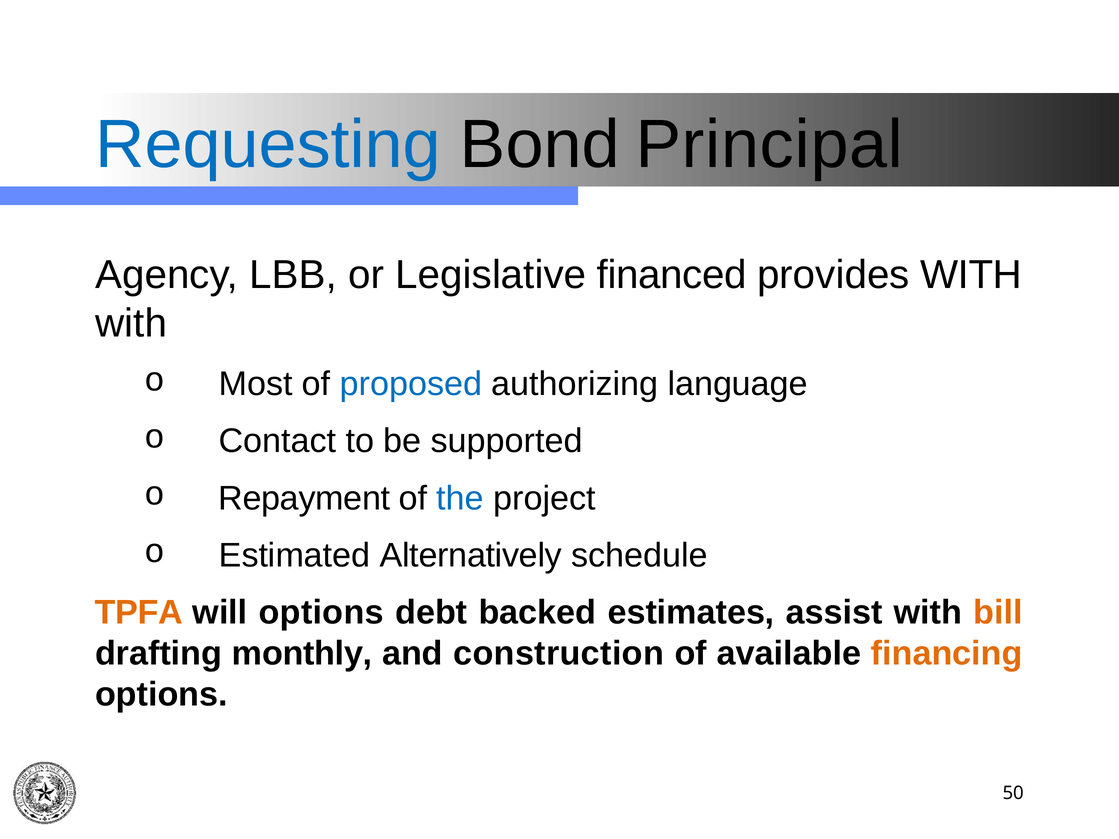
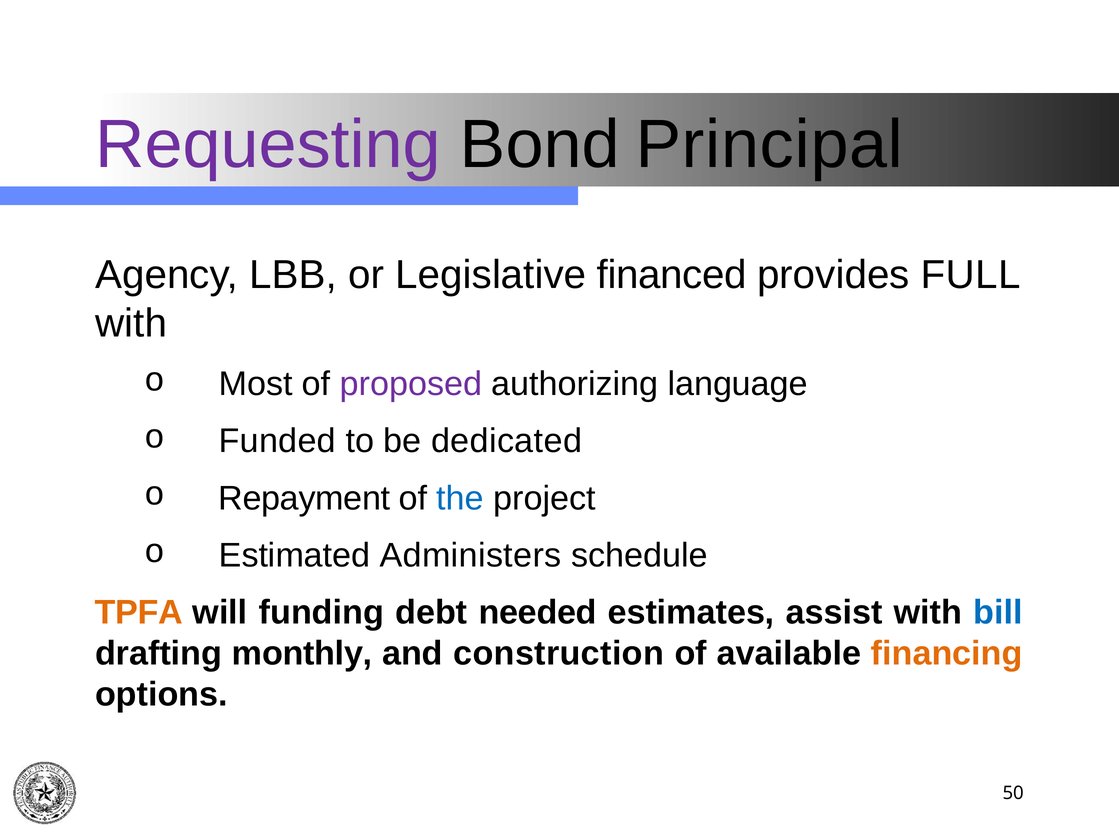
Requesting colour: blue -> purple (268, 145)
provides WITH: WITH -> FULL (971, 275)
proposed colour: blue -> purple (411, 384)
Contact: Contact -> Funded (277, 441)
supported: supported -> dedicated (507, 441)
Alternatively: Alternatively -> Administers (471, 556)
will options: options -> funding (321, 613)
backed: backed -> needed (538, 613)
bill colour: orange -> blue (998, 613)
